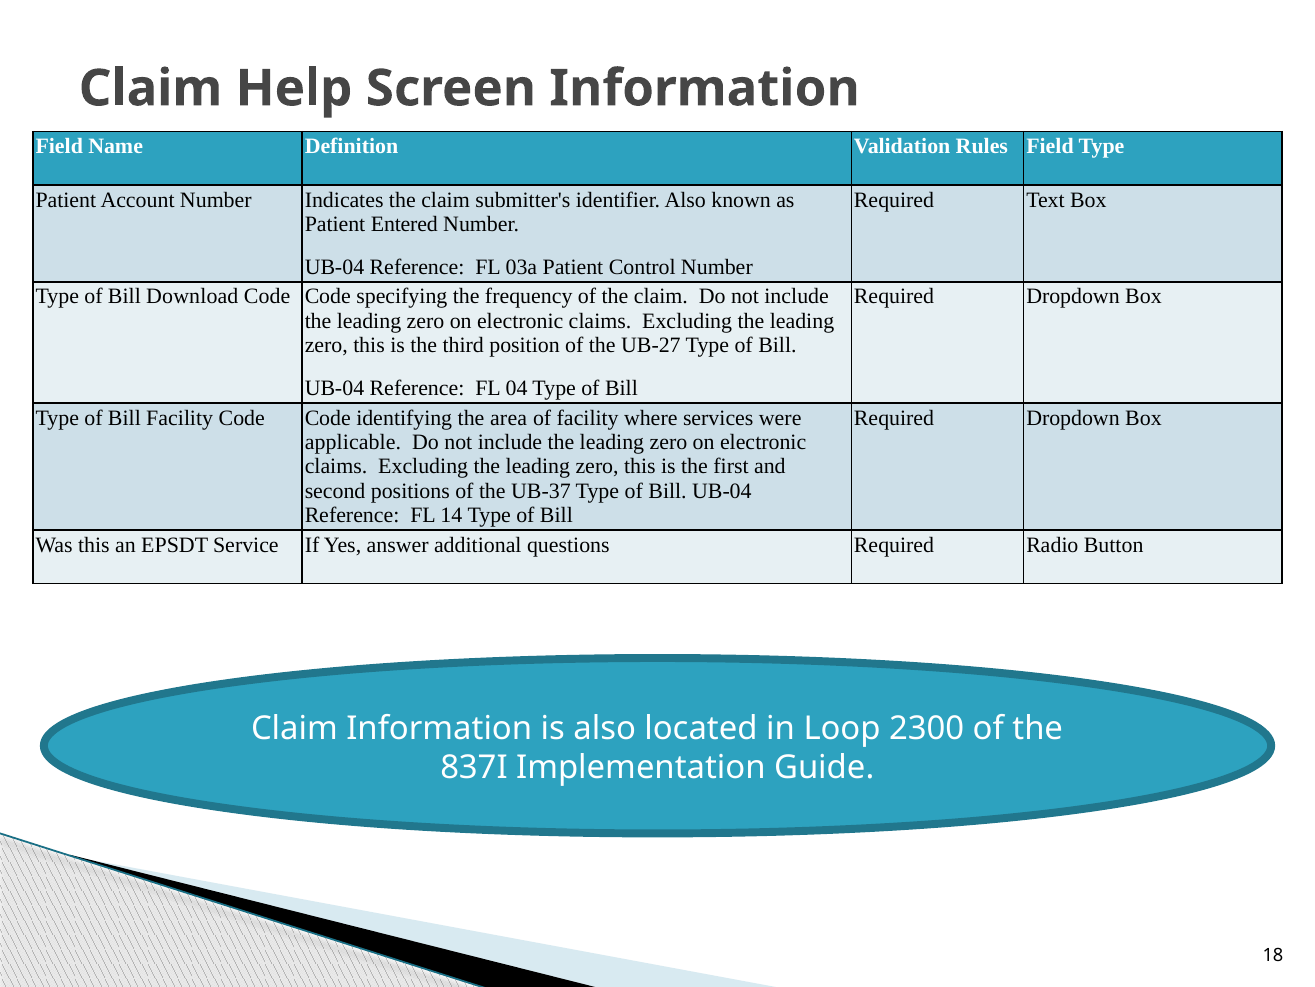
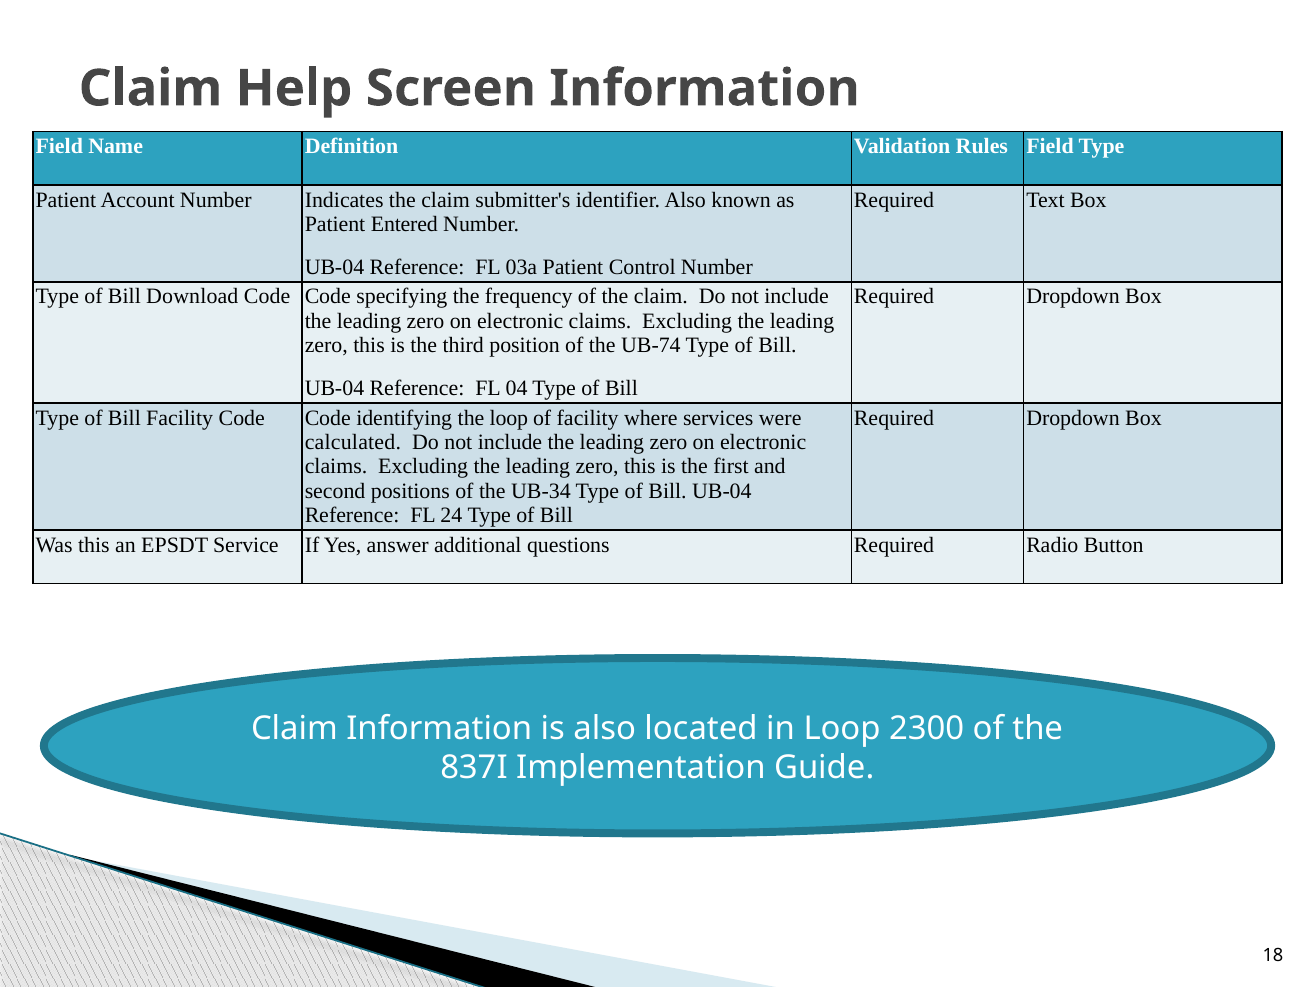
UB-27: UB-27 -> UB-74 (651, 345)
the area: area -> loop (509, 418)
applicable: applicable -> calculated (353, 442)
UB-37: UB-37 -> UB-34 (541, 491)
14: 14 -> 24 (451, 515)
